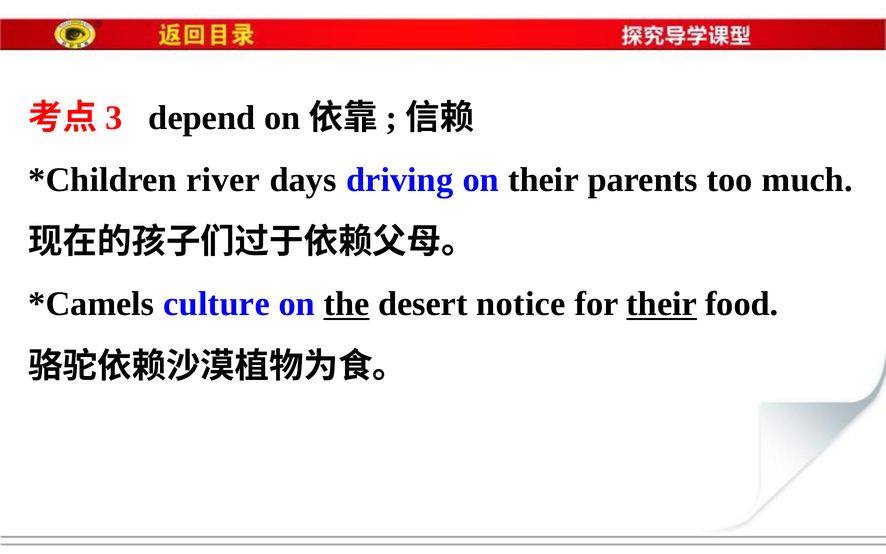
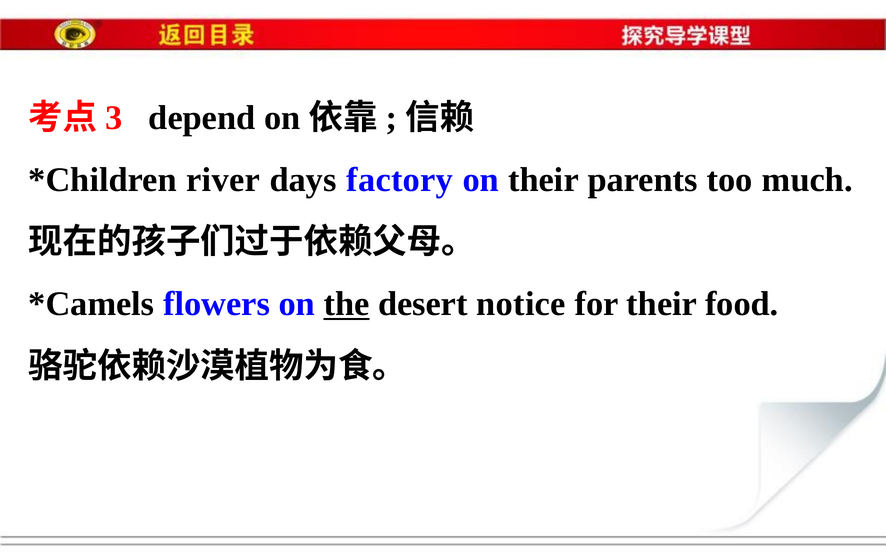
driving: driving -> factory (400, 180)
culture: culture -> flowers (217, 304)
their underline: present -> none (662, 304)
